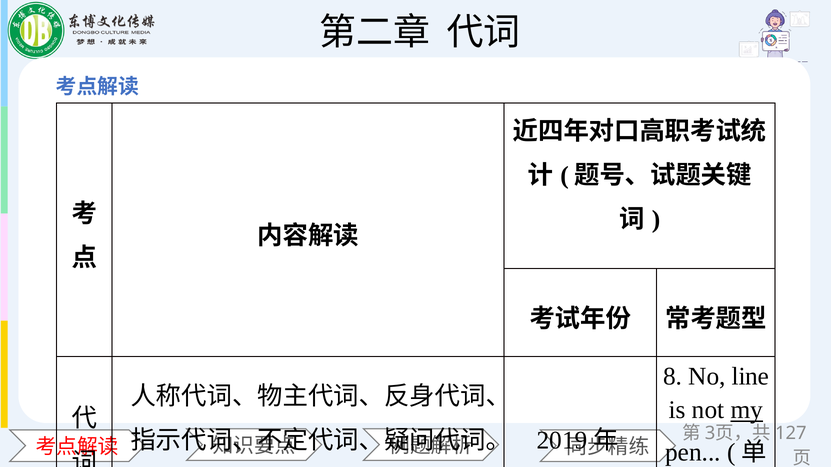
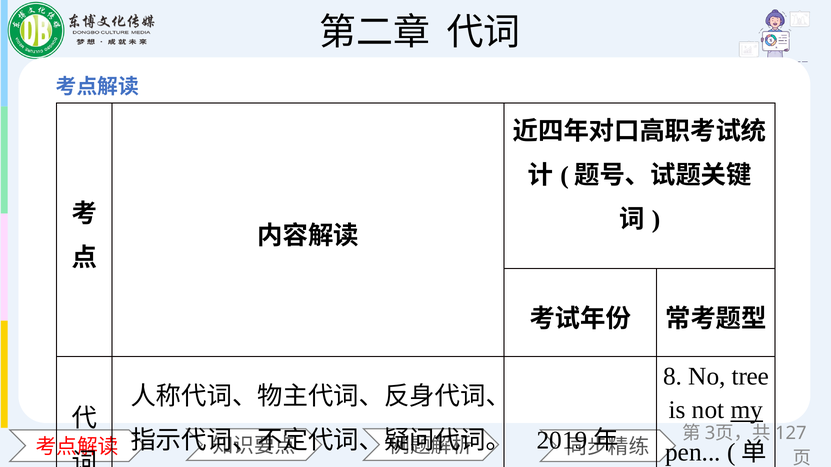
line: line -> tree (750, 377)
